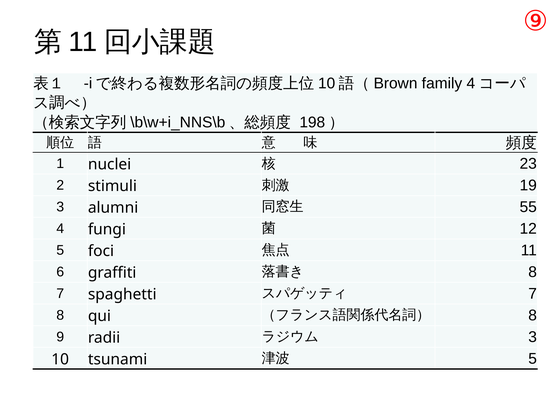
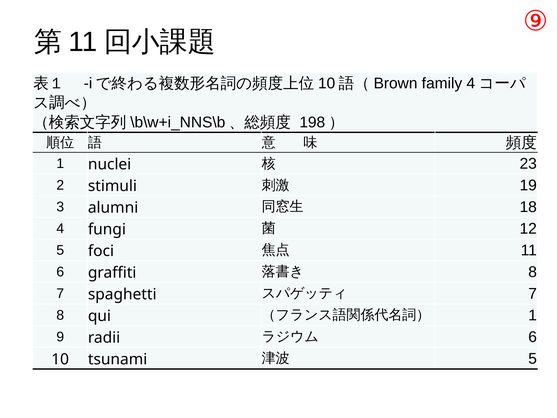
55: 55 -> 18 (528, 207)
8: 8 -> 1 (533, 315)
3: 3 -> 6 (533, 337)
